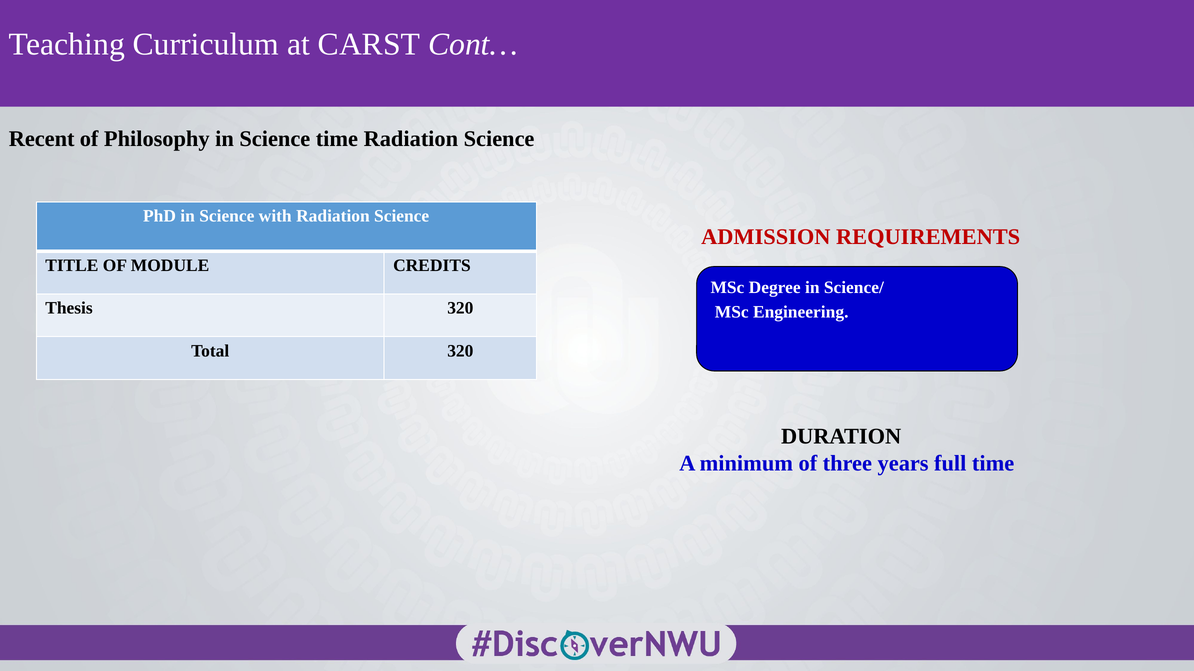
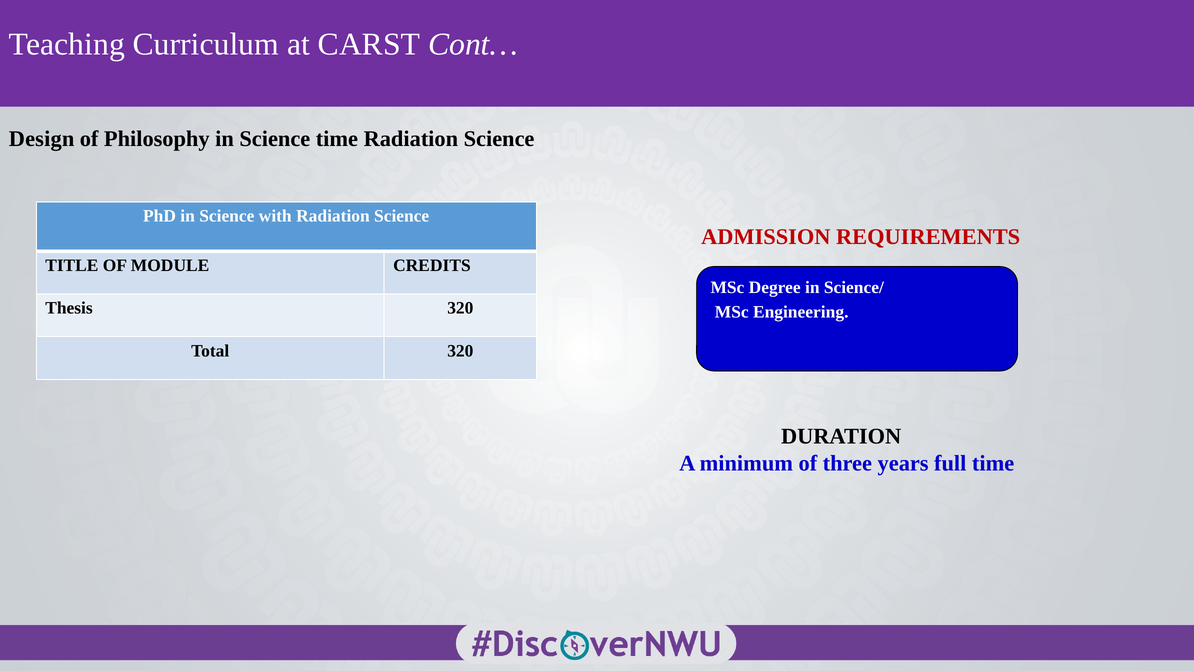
Recent: Recent -> Design (42, 139)
